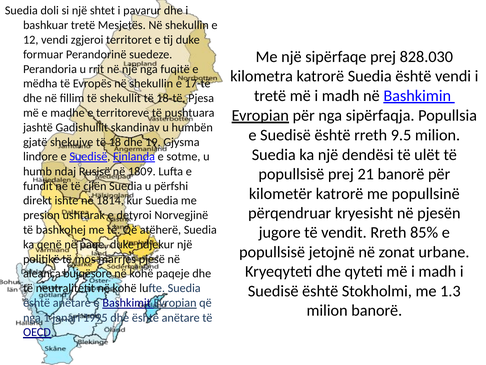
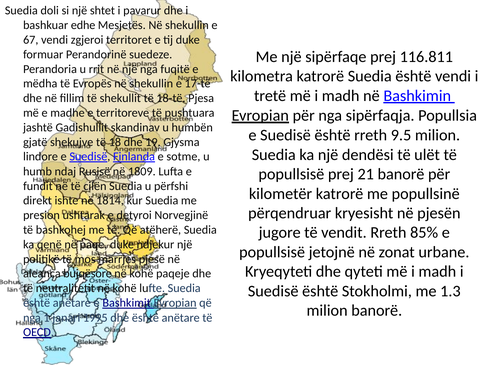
bashkuar tretë: tretë -> edhe (83, 25)
12: 12 -> 67 (31, 40)
828.030: 828.030 -> 116.811 (426, 57)
